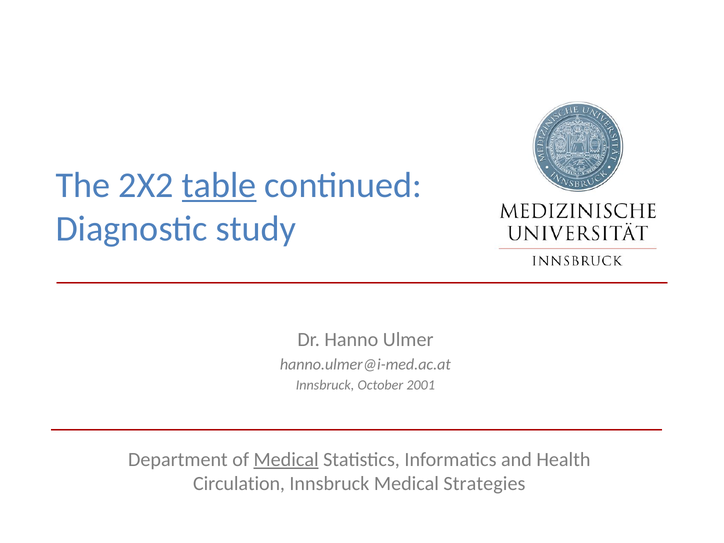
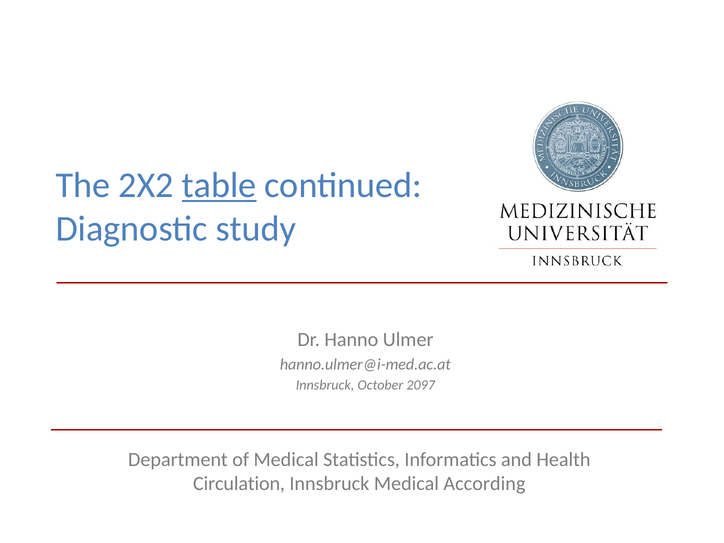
2001: 2001 -> 2097 (421, 385)
Medical underline: present -> none (286, 460)
Strategies: Strategies -> According (484, 484)
